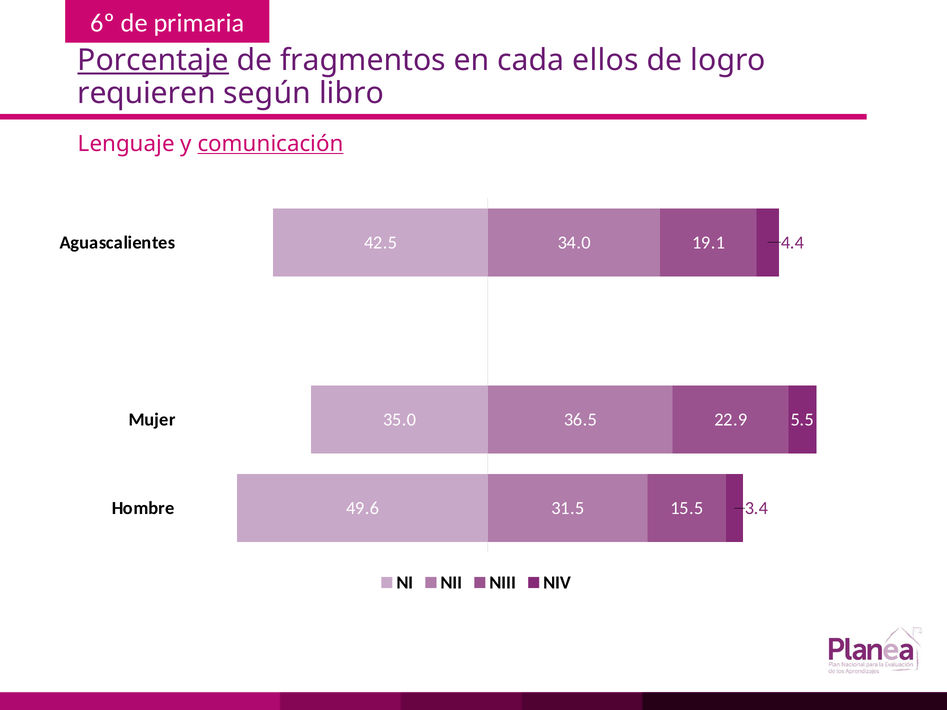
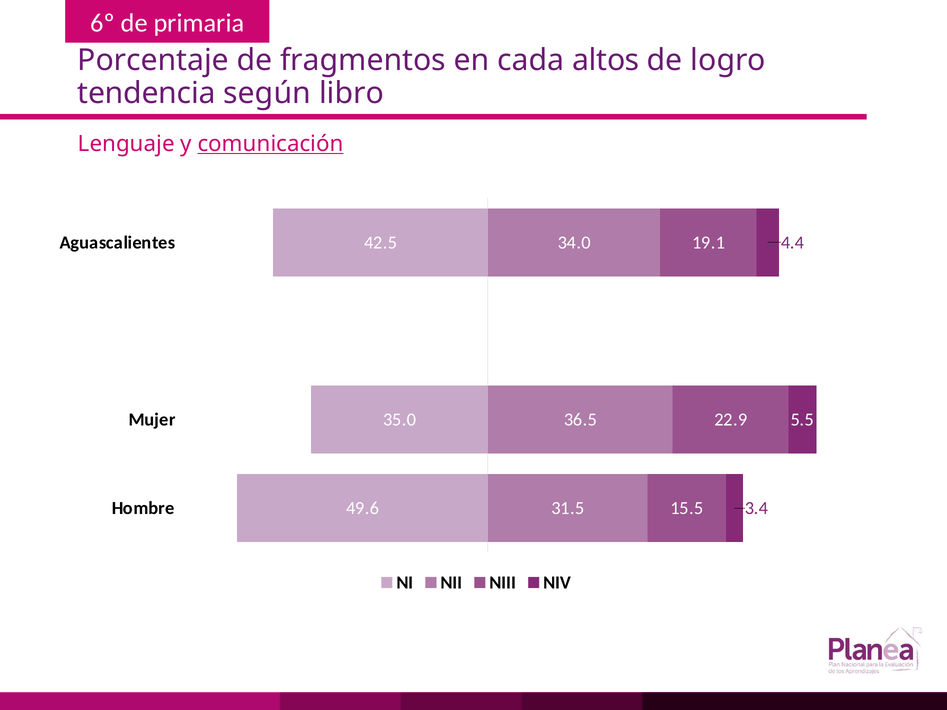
Porcentaje underline: present -> none (153, 60)
ellos: ellos -> altos (606, 60)
requieren: requieren -> tendencia (147, 93)
